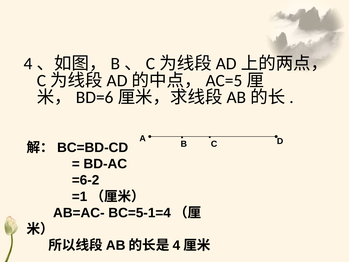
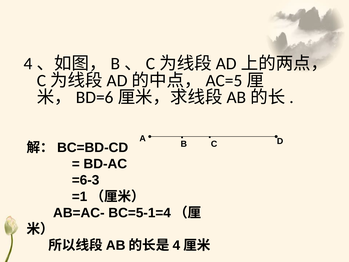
=6-2: =6-2 -> =6-3 (86, 180)
